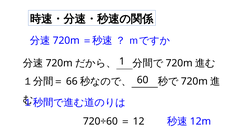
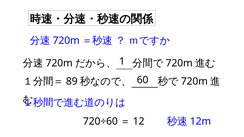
66: 66 -> 89 (72, 82)
